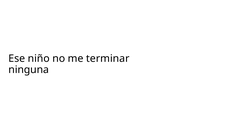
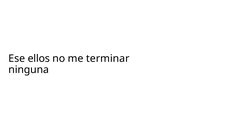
niño: niño -> ellos (39, 58)
